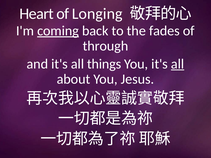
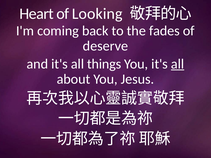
Longing: Longing -> Looking (97, 14)
coming underline: present -> none (58, 31)
through: through -> deserve (105, 46)
